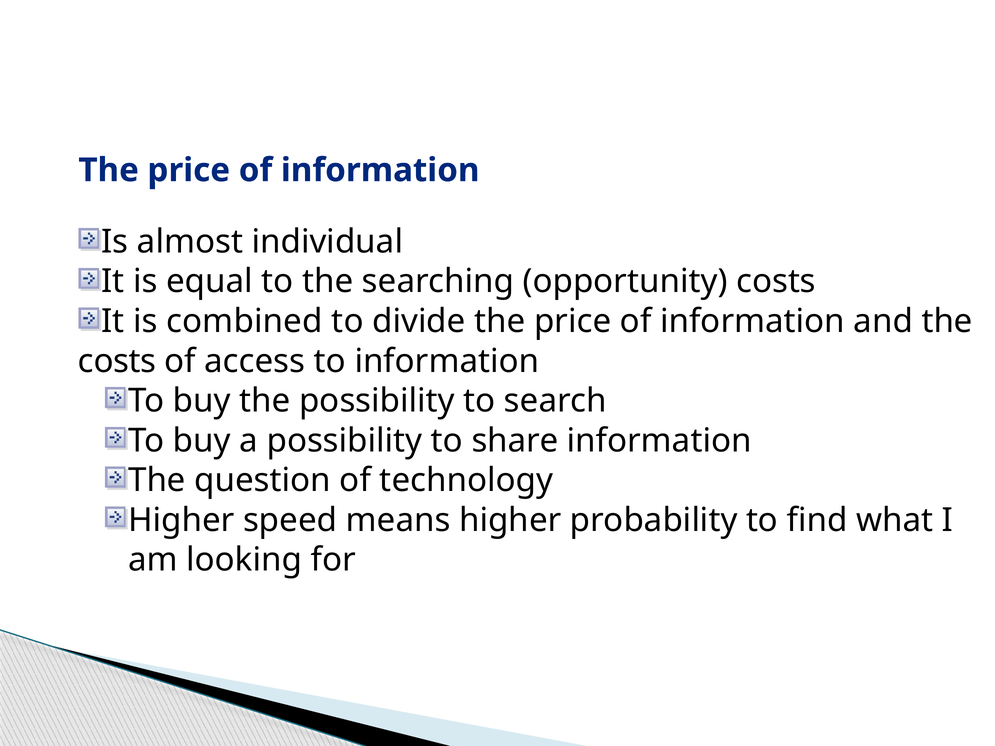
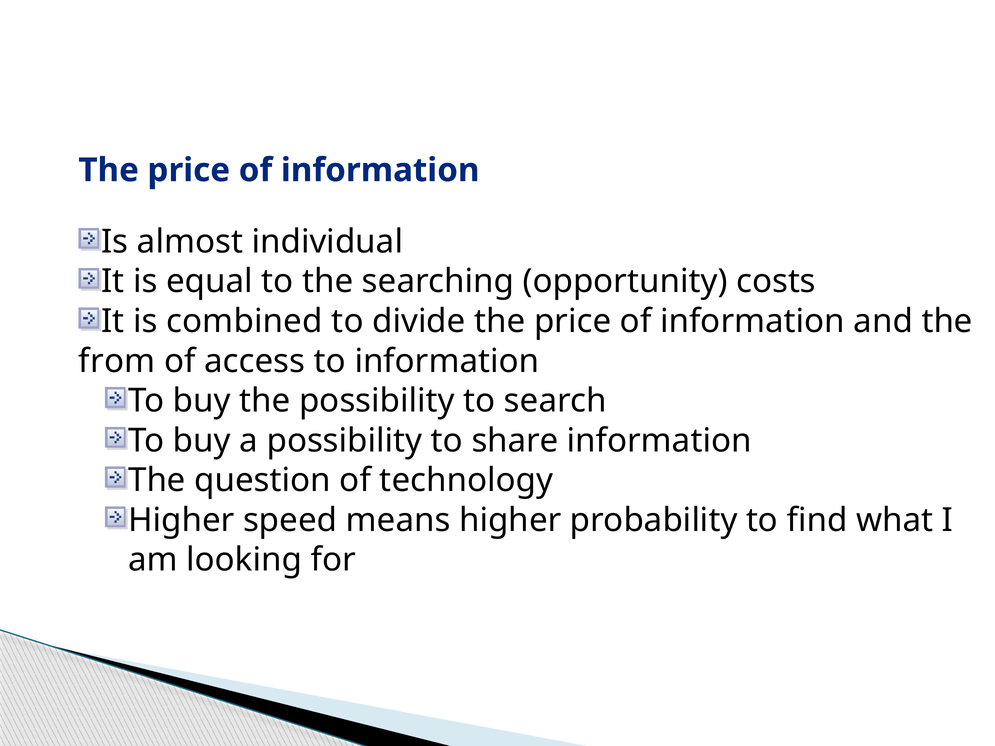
costs: costs -> from (117, 361)
